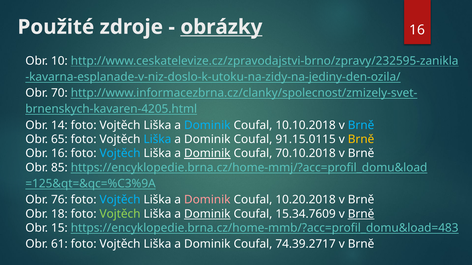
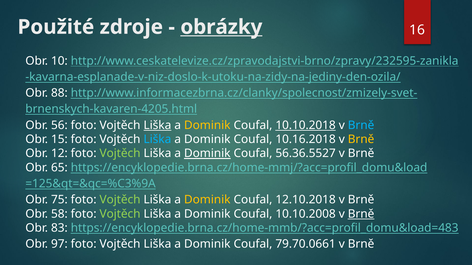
70: 70 -> 88 (59, 93)
14: 14 -> 56 (59, 125)
Liška underline: none -> present (157, 125)
Dominik colour: light blue -> yellow (207, 125)
10.10.2018 underline: none -> present (306, 125)
65: 65 -> 15 (59, 140)
91.15.0115: 91.15.0115 -> 10.16.2018 (306, 140)
Obr 16: 16 -> 12 (59, 154)
Vojtěch colour: light blue -> light green (120, 154)
70.10.2018: 70.10.2018 -> 56.36.5527 (306, 154)
85: 85 -> 65 (59, 168)
76: 76 -> 75 (59, 200)
Vojtěch colour: light blue -> light green (120, 200)
Dominik colour: pink -> yellow (207, 200)
10.20.2018: 10.20.2018 -> 12.10.2018 (306, 200)
18: 18 -> 58 (59, 214)
Dominik underline: present -> none (207, 214)
15.34.7609: 15.34.7609 -> 10.10.2008 (306, 214)
15: 15 -> 83 (59, 228)
61: 61 -> 97 (59, 245)
74.39.2717: 74.39.2717 -> 79.70.0661 (306, 245)
